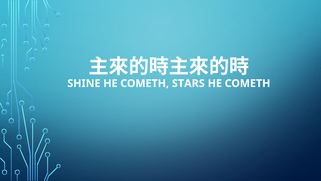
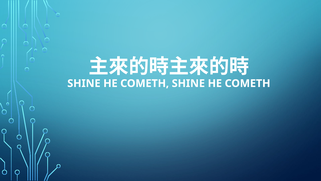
COMETH STARS: STARS -> SHINE (188, 83)
